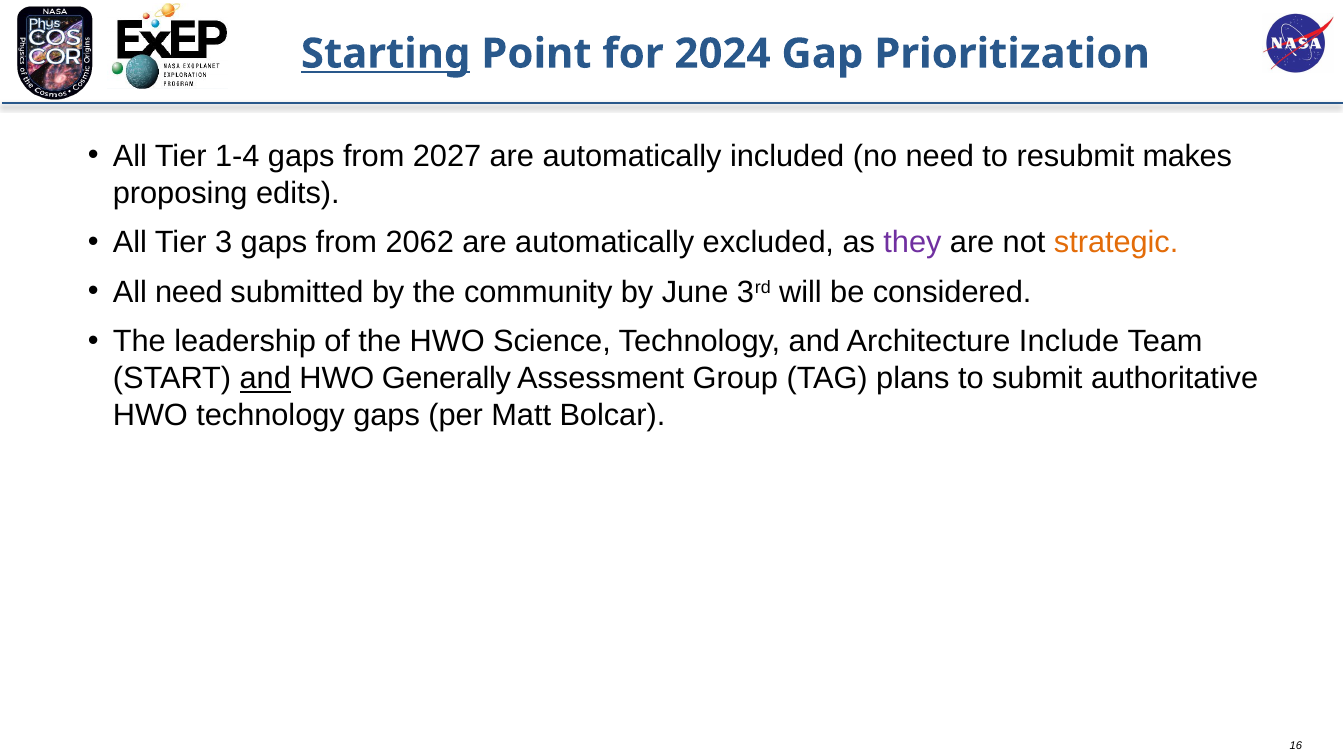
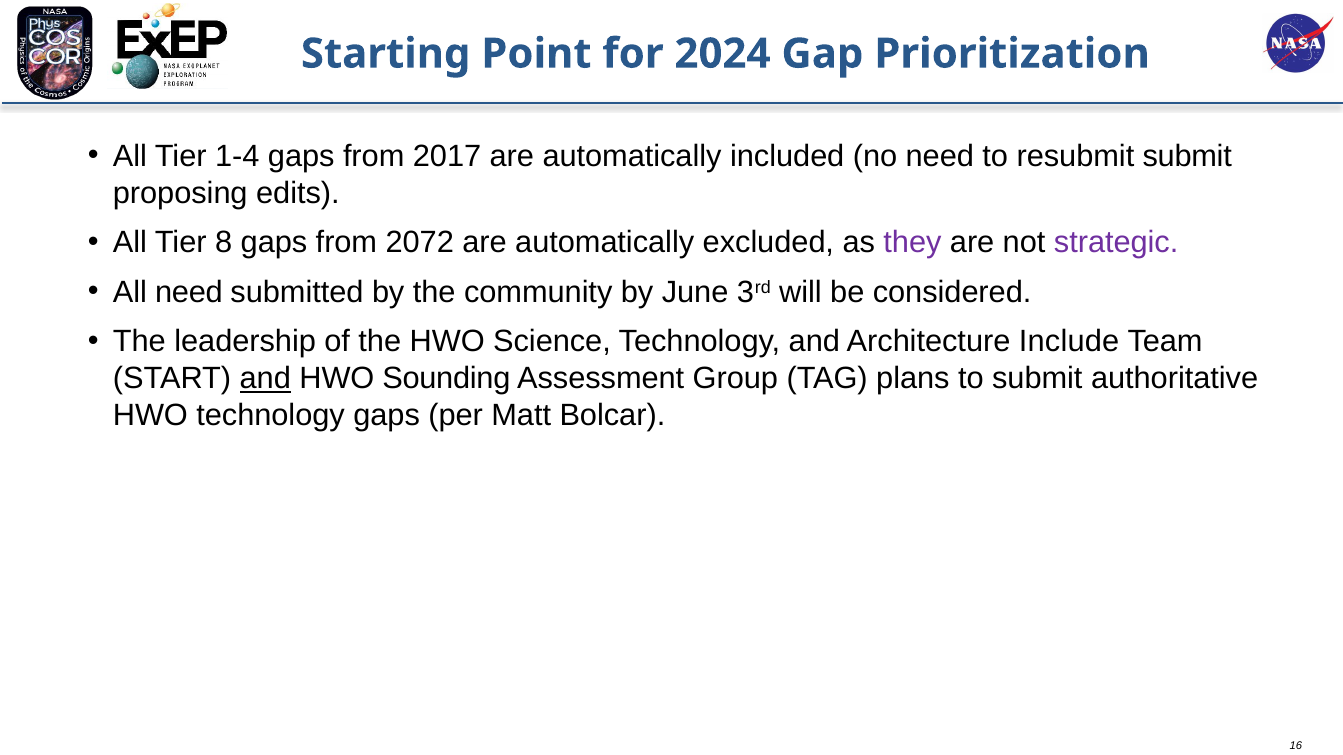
Starting underline: present -> none (386, 54)
2027: 2027 -> 2017 (447, 157)
resubmit makes: makes -> submit (1187, 157)
3: 3 -> 8 (224, 243)
2062: 2062 -> 2072 (420, 243)
strategic colour: orange -> purple (1116, 243)
Generally: Generally -> Sounding (446, 379)
